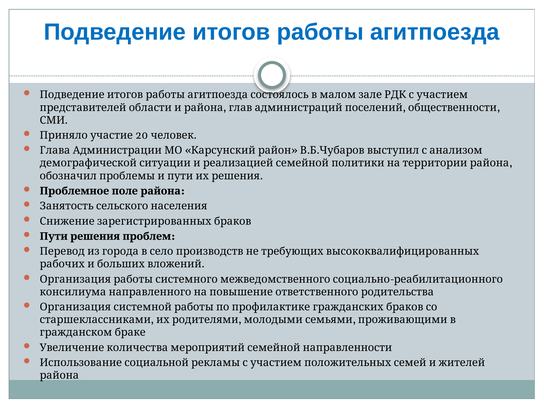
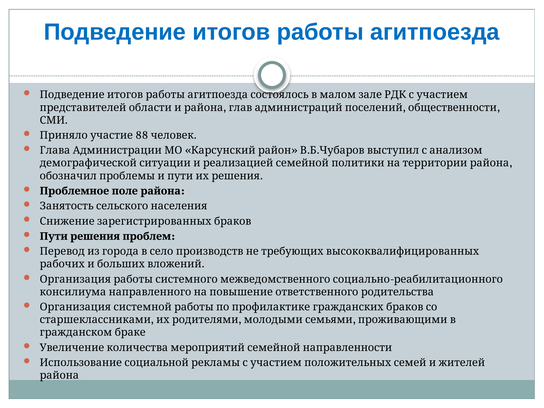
20: 20 -> 88 (142, 135)
